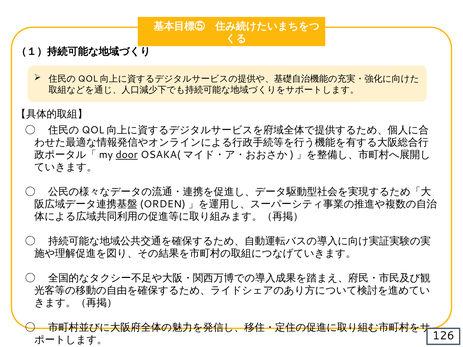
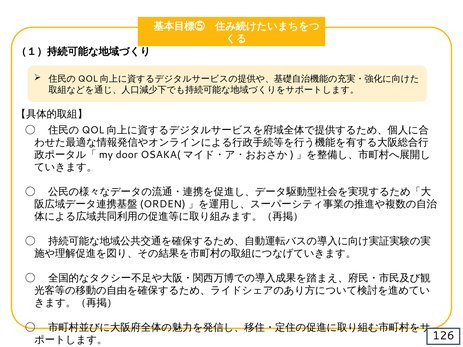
door underline: present -> none (127, 155)
